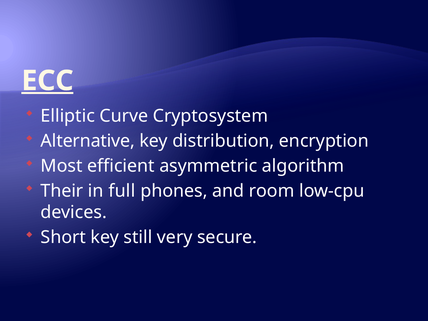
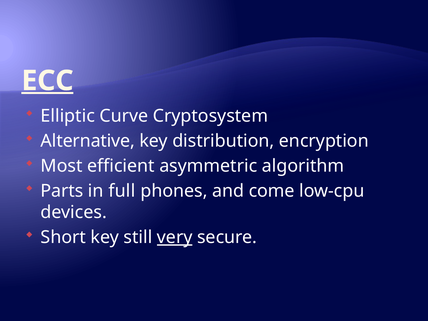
Their: Their -> Parts (62, 191)
room: room -> come (272, 191)
very underline: none -> present (175, 237)
